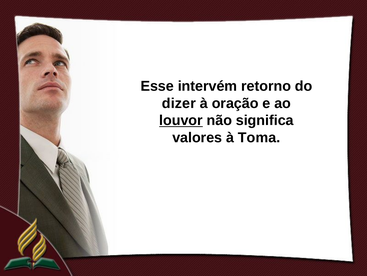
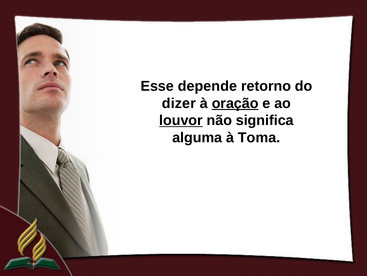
intervém: intervém -> depende (207, 86)
oração underline: none -> present (235, 103)
valores: valores -> alguma (197, 137)
